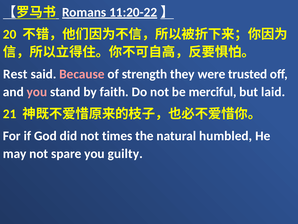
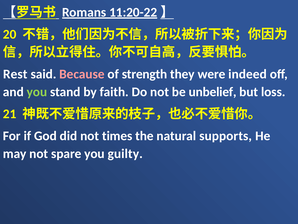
trusted: trusted -> indeed (248, 74)
you colour: pink -> light green (37, 92)
merciful: merciful -> unbelief (213, 92)
laid: laid -> loss (273, 92)
humbled: humbled -> supports (226, 136)
